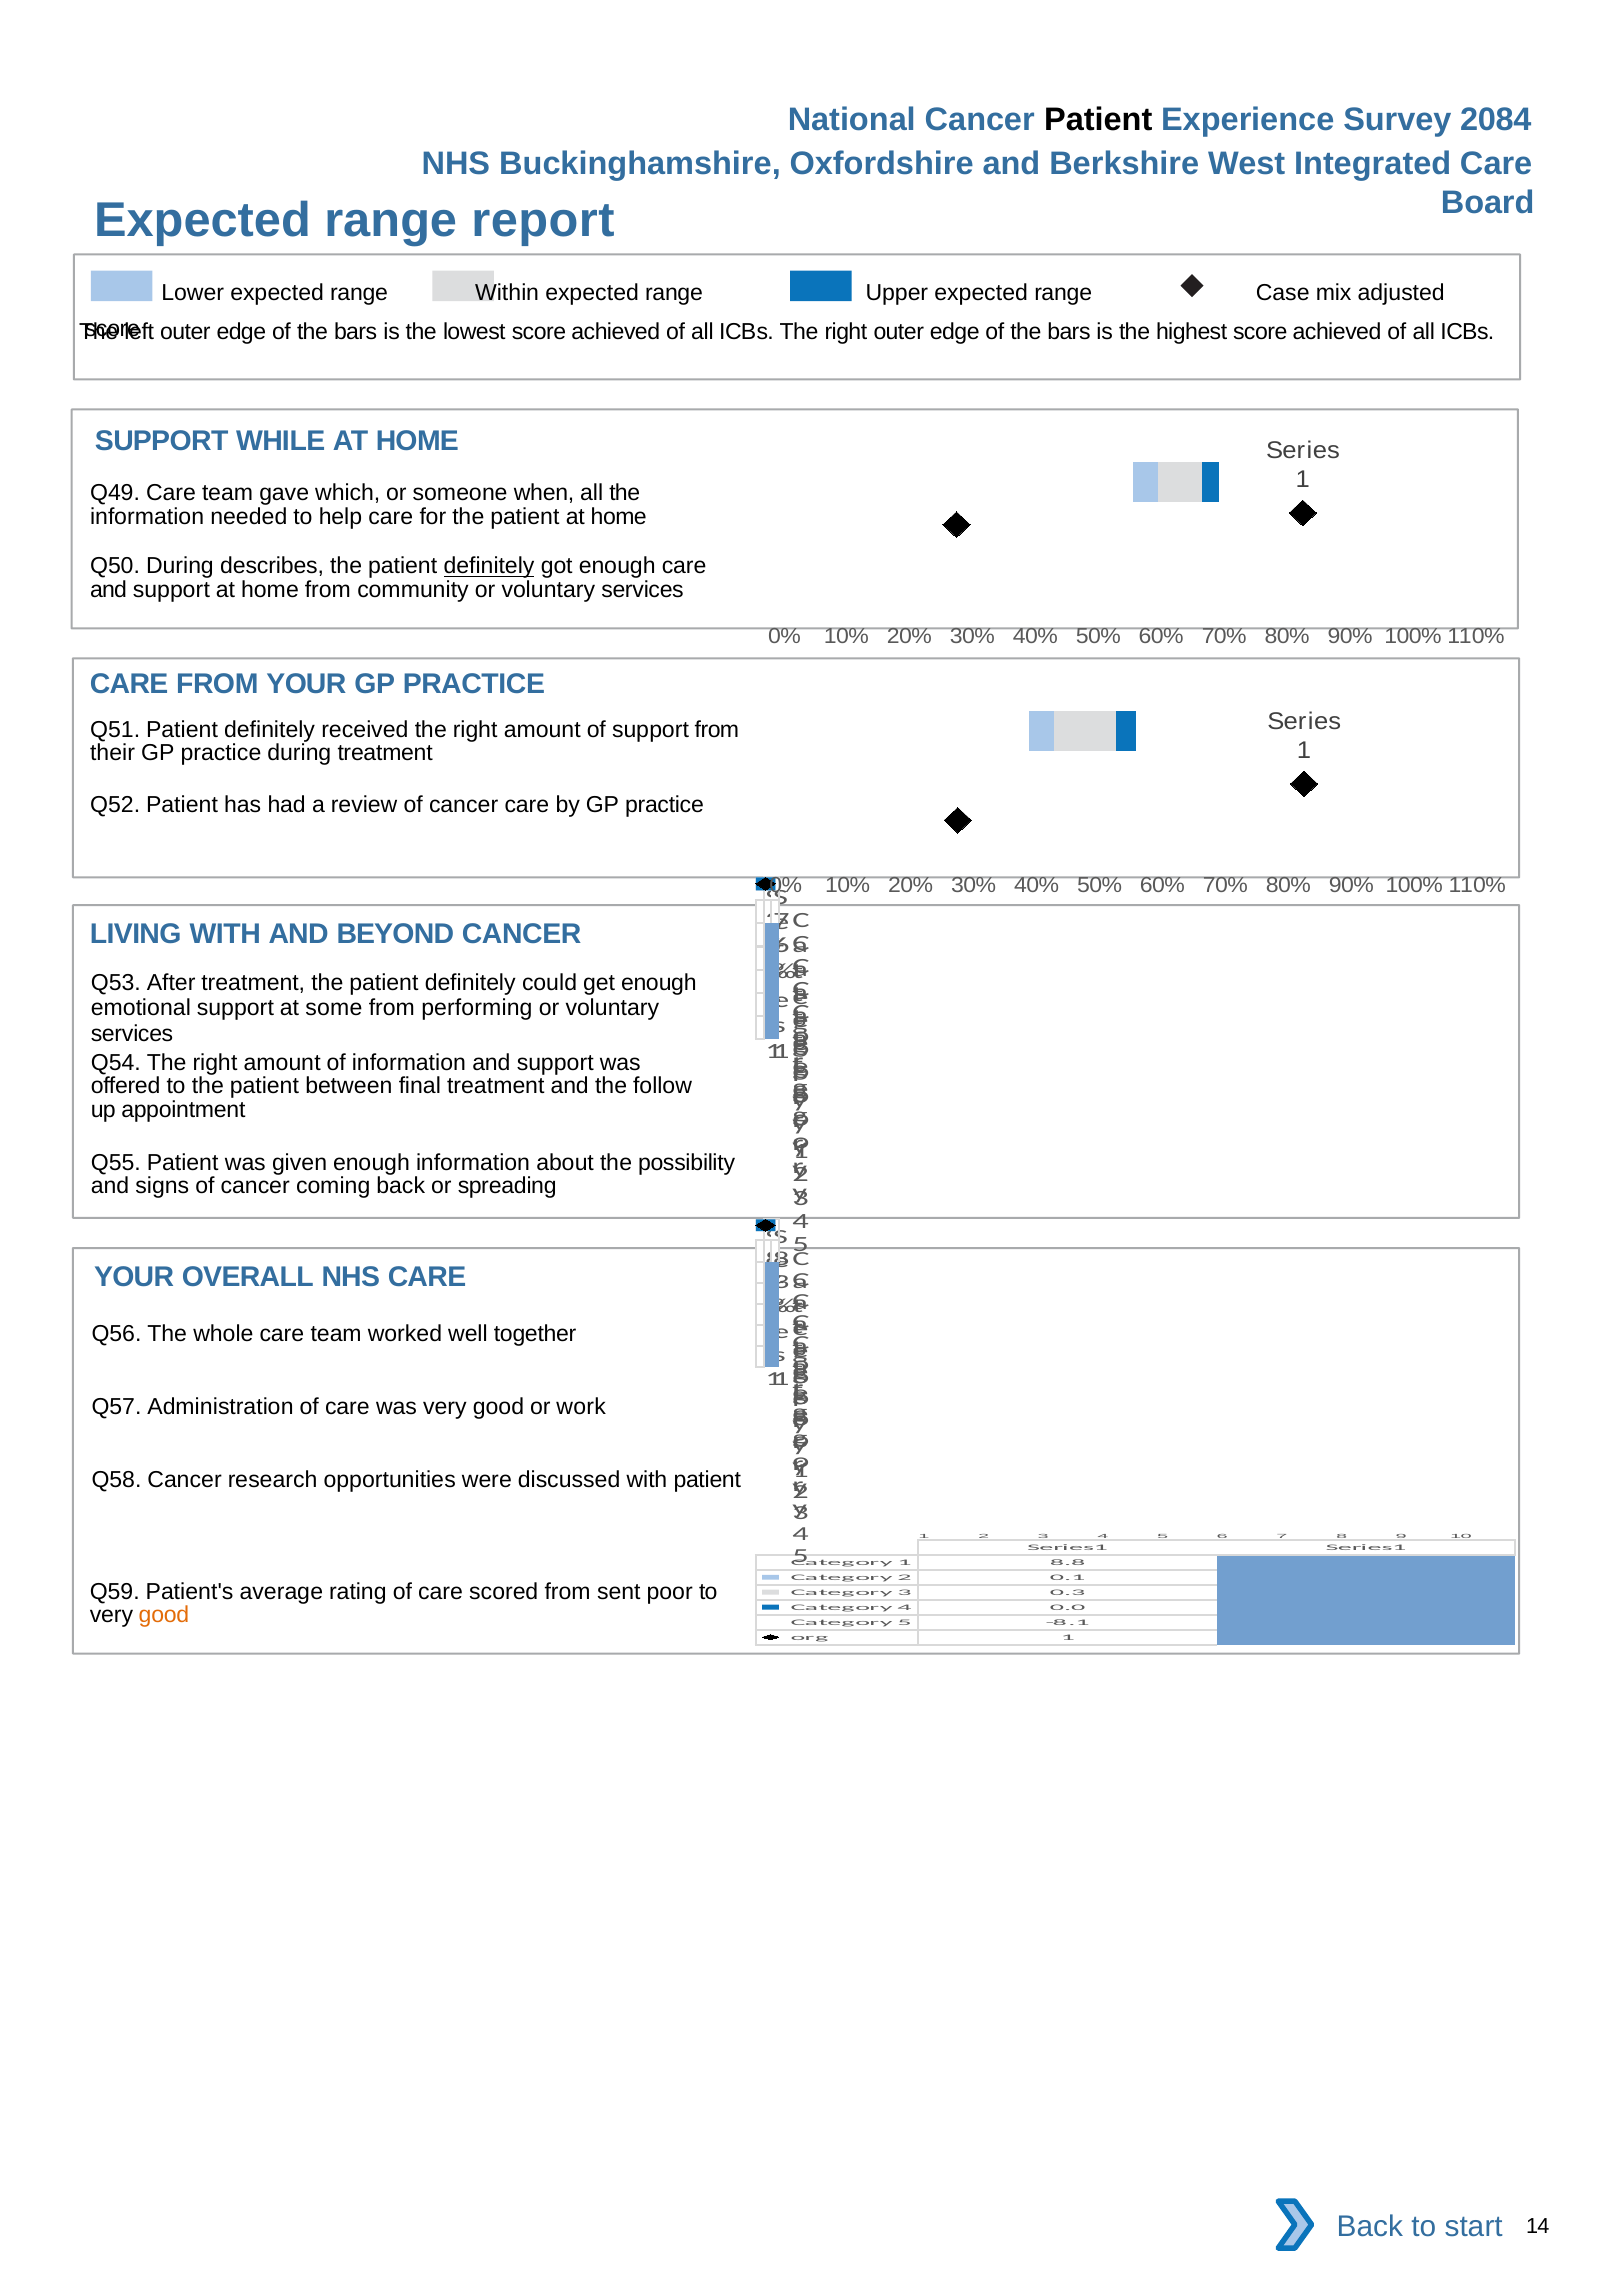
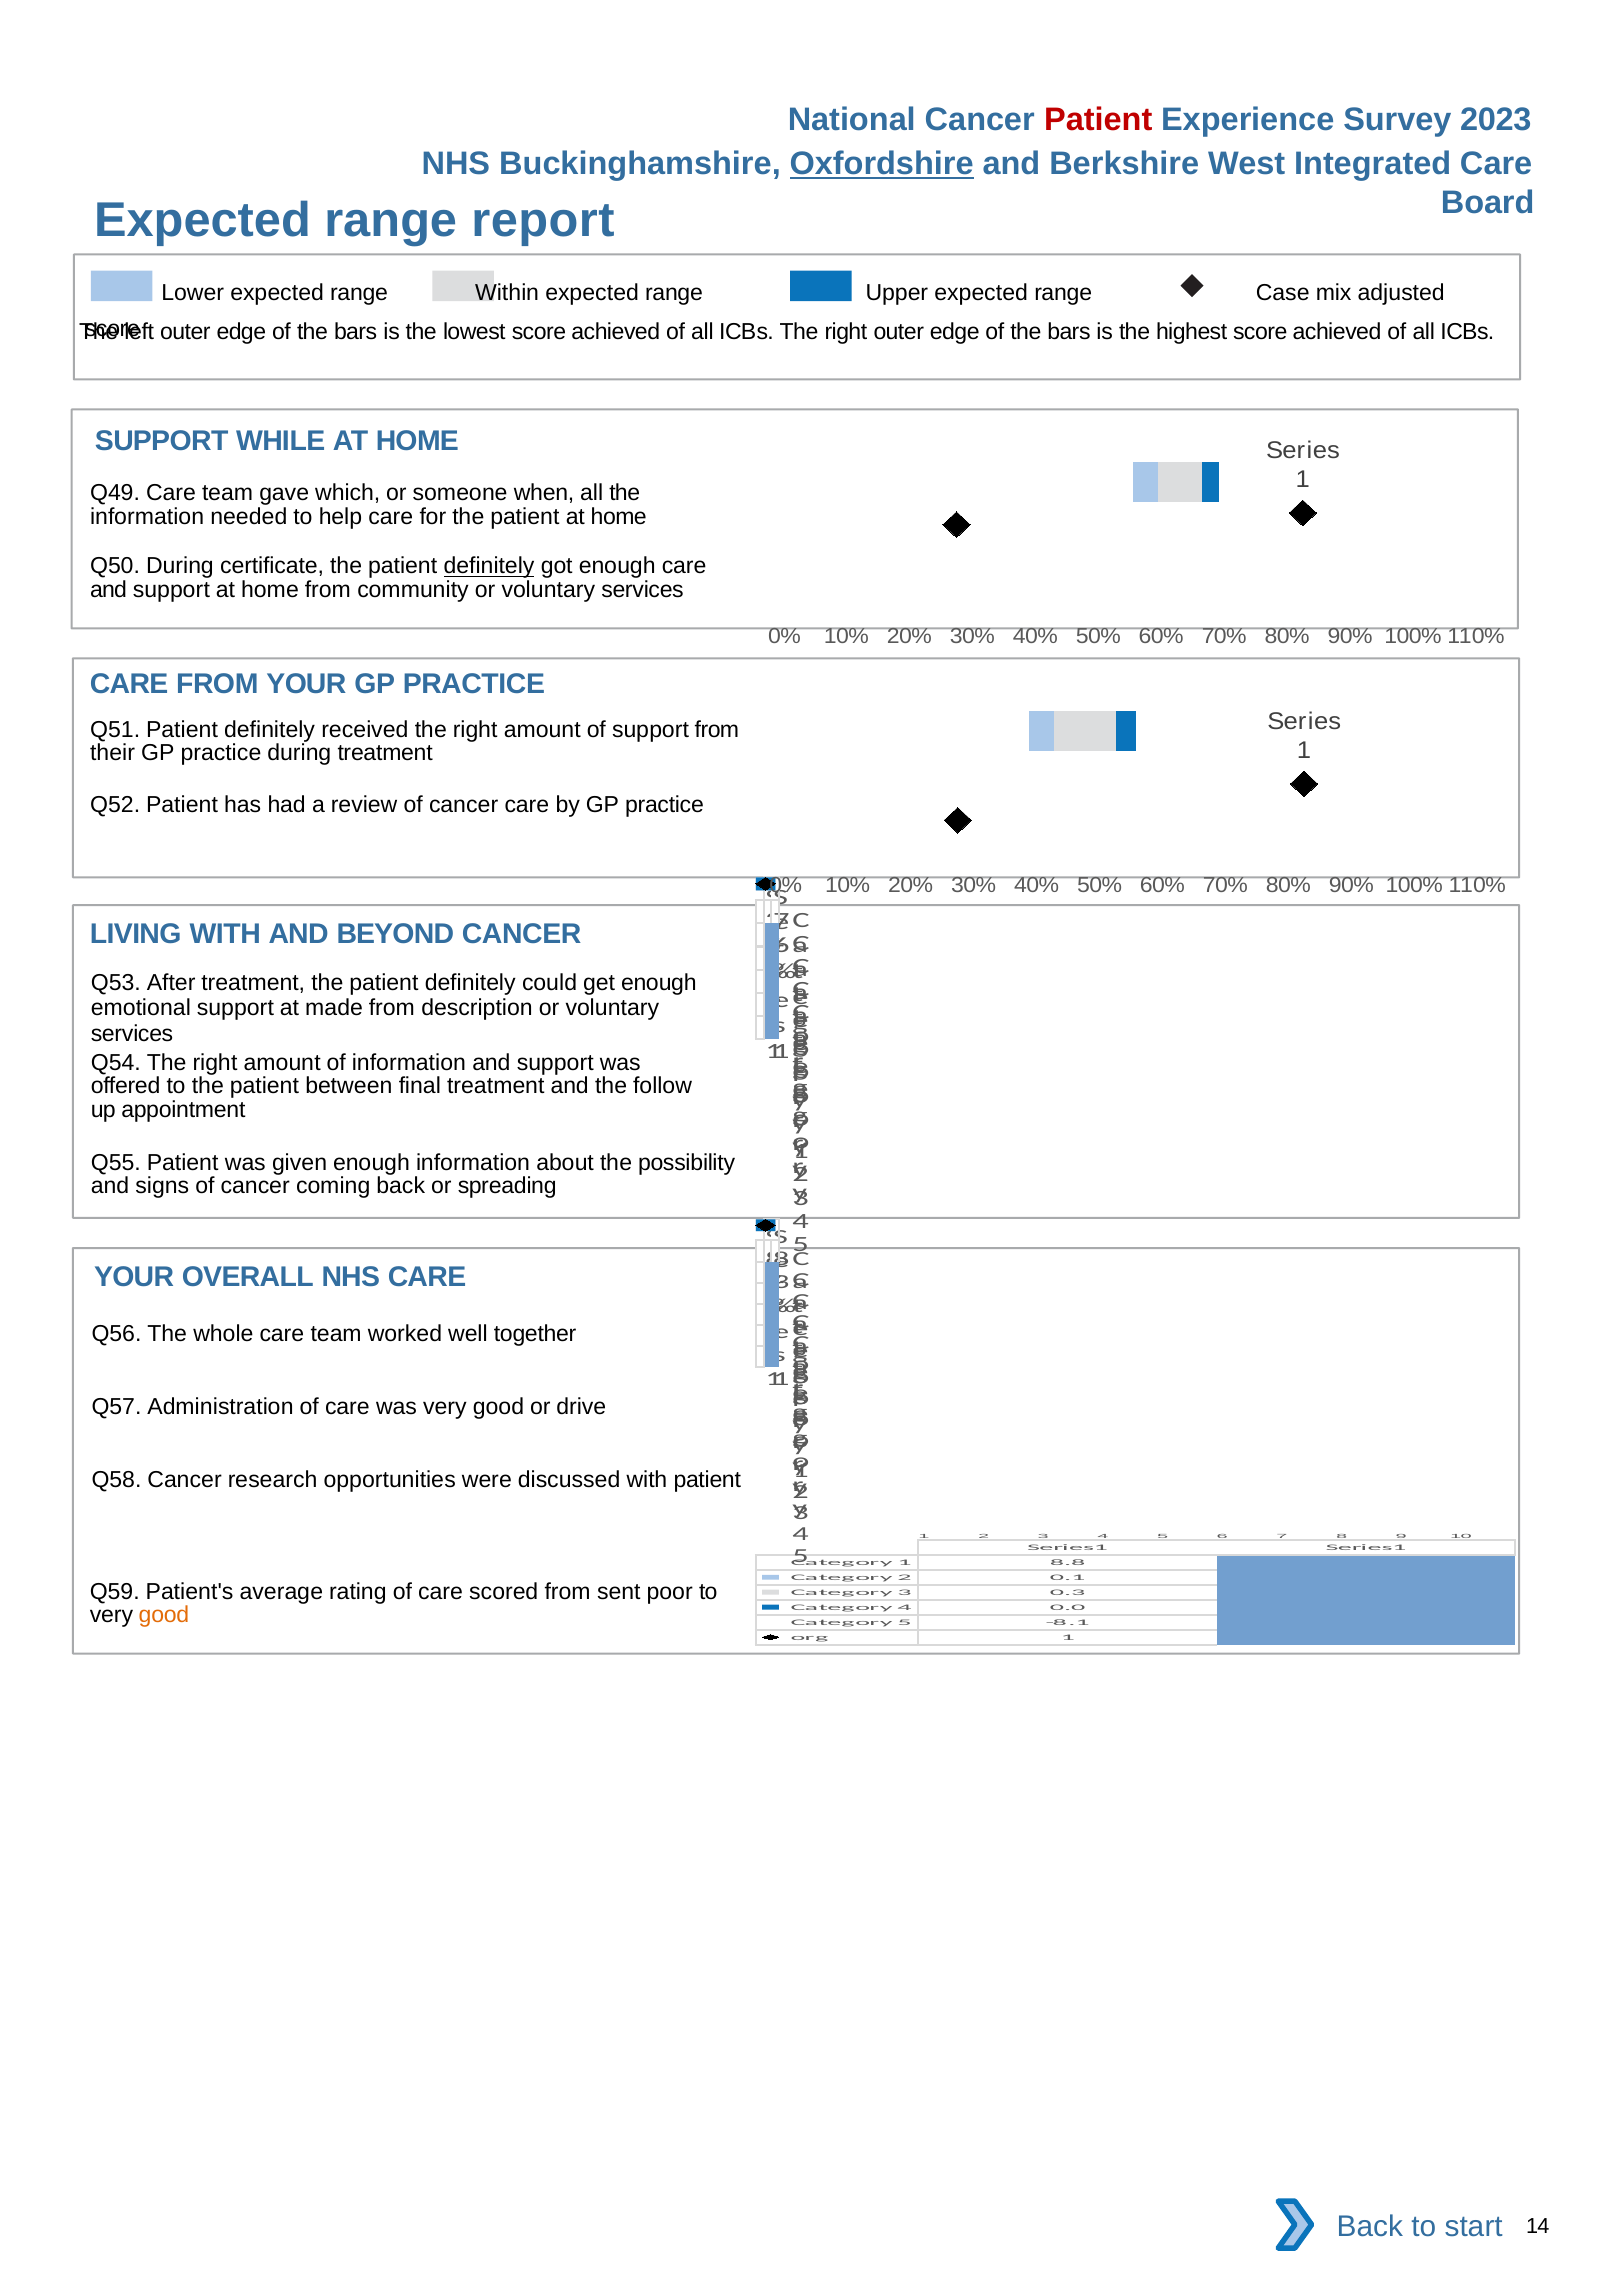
Patient colour: black -> red (1098, 120)
2084: 2084 -> 2023 (1496, 120)
Oxfordshire underline: none -> present (882, 164)
describes: describes -> certificate (272, 566)
some: some -> made (334, 1008)
performing: performing -> description (477, 1008)
work: work -> drive (581, 1406)
